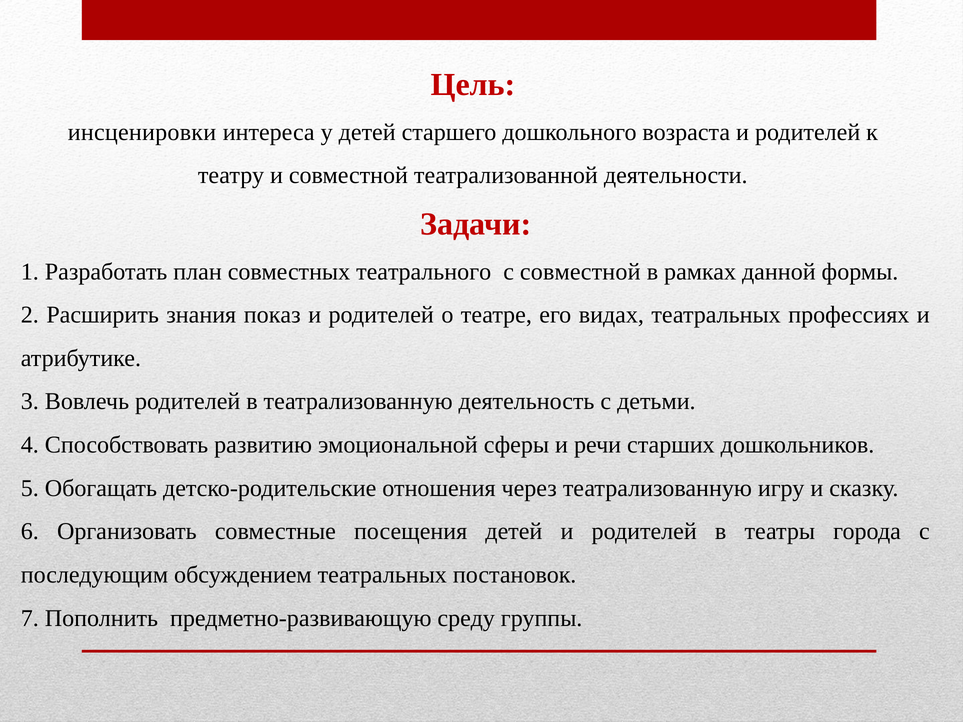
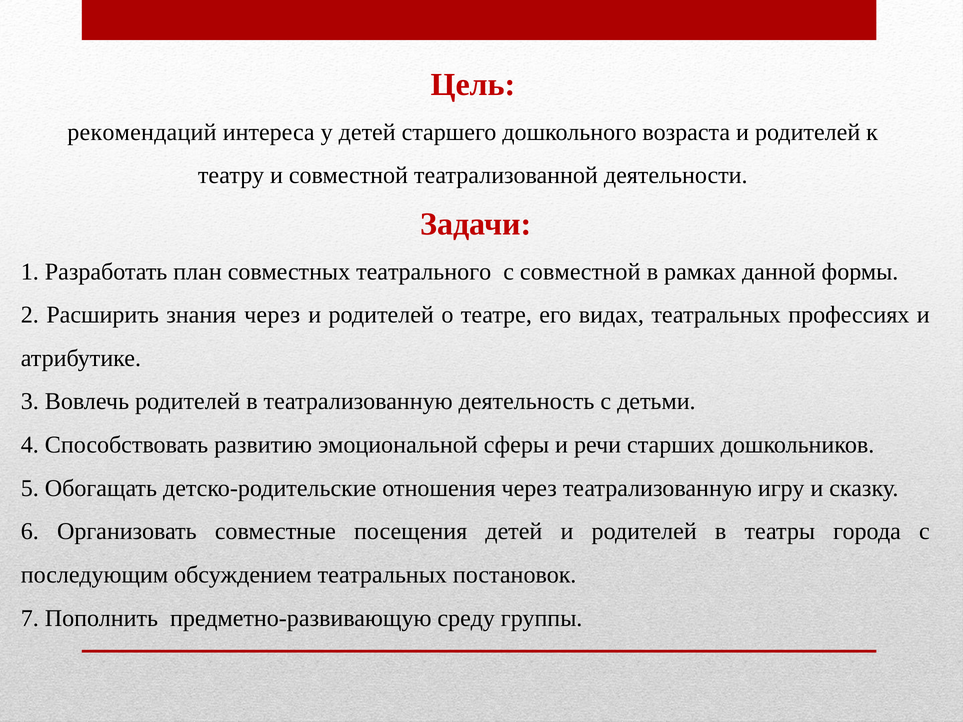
инсценировки: инсценировки -> рекомендаций (142, 132)
знания показ: показ -> через (272, 315)
